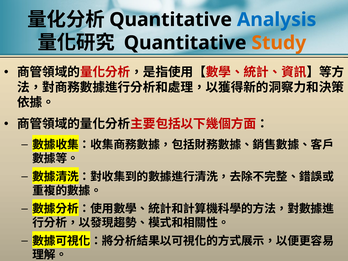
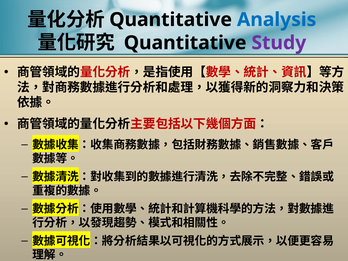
Study colour: orange -> purple (279, 43)
